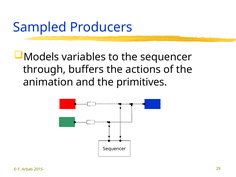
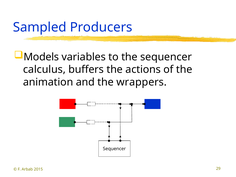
through: through -> calculus (44, 69)
primitives: primitives -> wrappers (142, 82)
